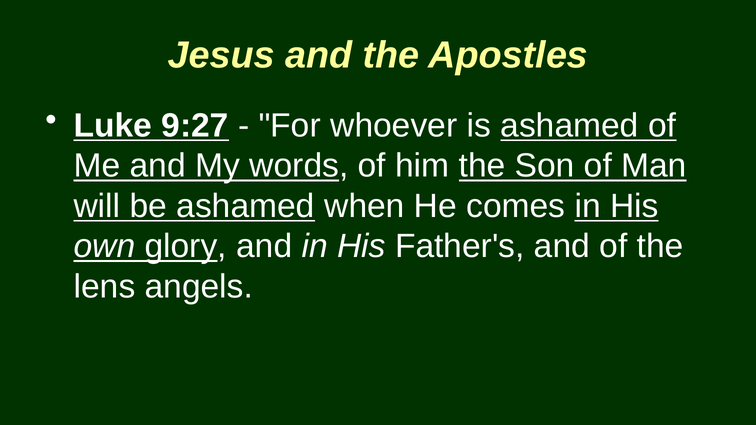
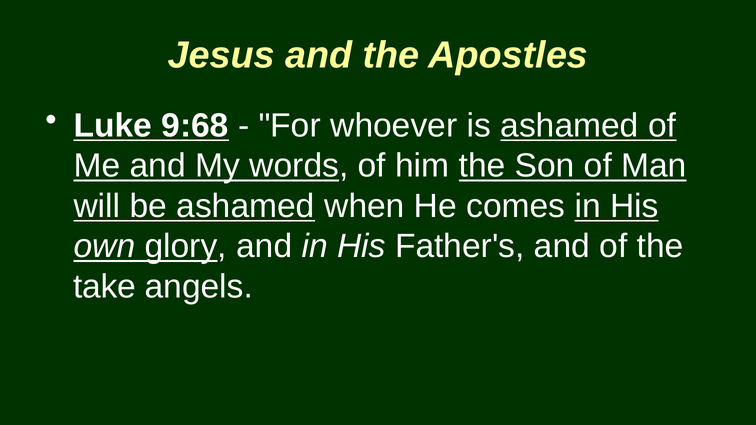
9:27: 9:27 -> 9:68 (195, 126)
lens: lens -> take (105, 287)
